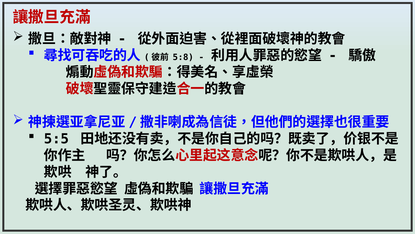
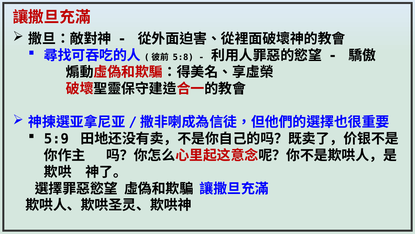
5:5: 5:5 -> 5:9 (56, 138)
